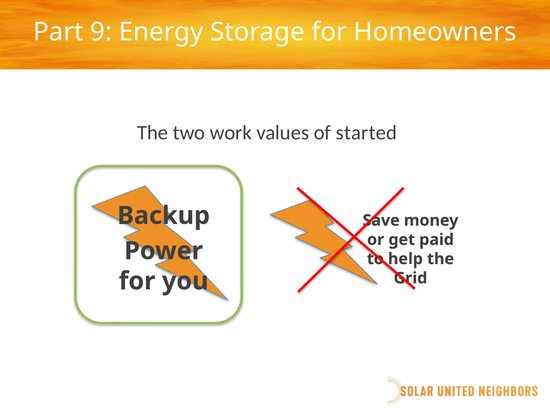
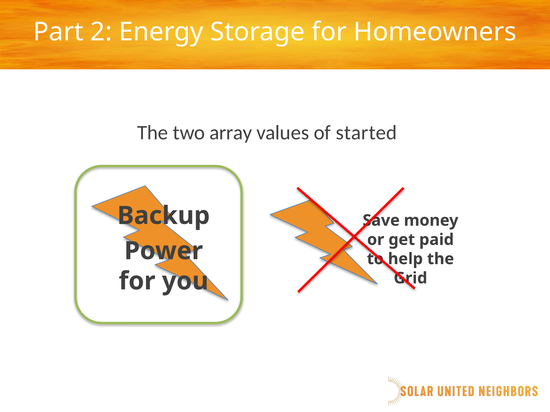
9: 9 -> 2 (101, 32)
work: work -> array (231, 133)
